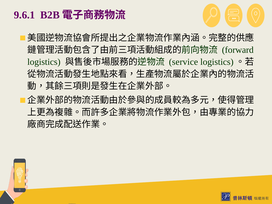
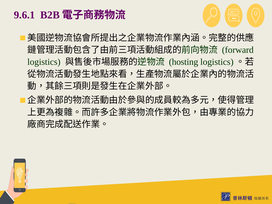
service: service -> hosting (184, 62)
